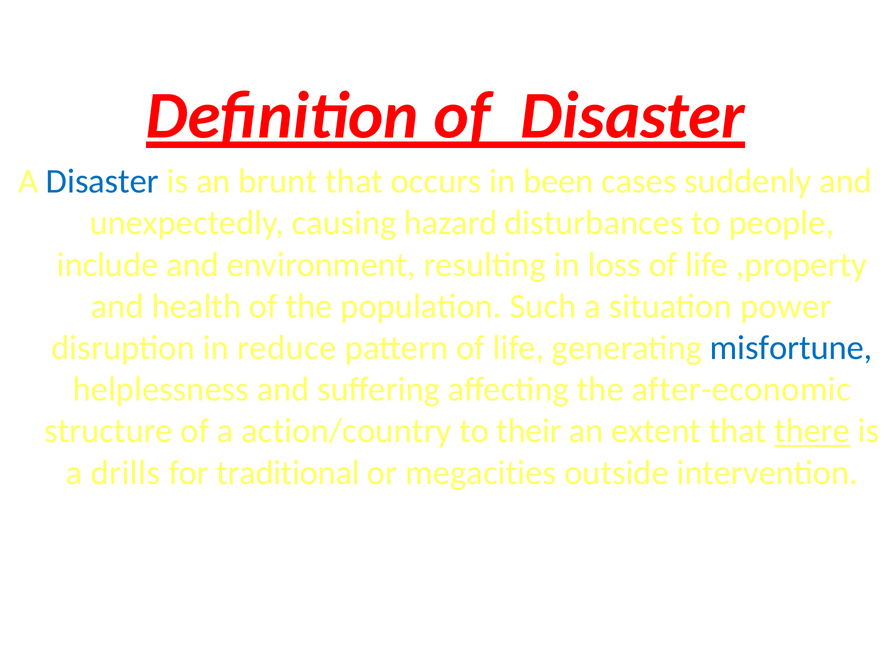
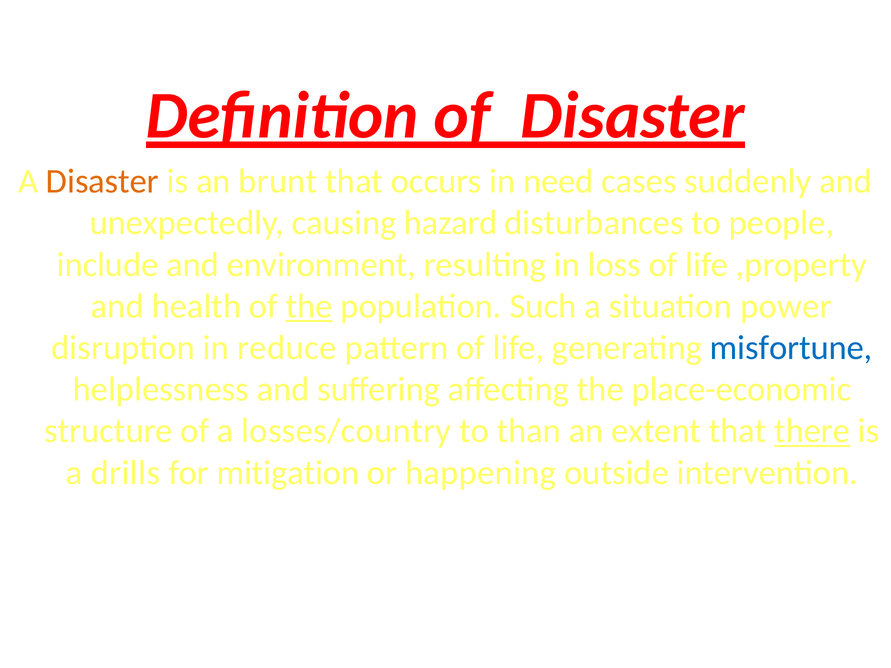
Disaster colour: blue -> orange (103, 182)
been: been -> need (558, 182)
the underline: none -> present (309, 306)
after-economic: after-economic -> place-economic (741, 390)
action/country: action/country -> losses/country (346, 431)
their: their -> than (529, 431)
traditional: traditional -> mitigation (288, 473)
megacities: megacities -> happening (481, 473)
